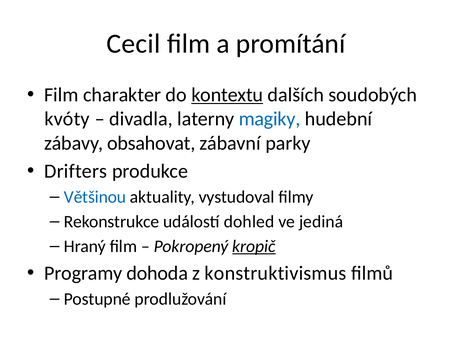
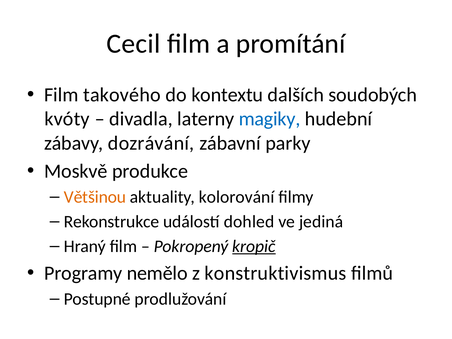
charakter: charakter -> takového (122, 95)
kontextu underline: present -> none (227, 95)
obsahovat: obsahovat -> dozrávání (151, 143)
Drifters: Drifters -> Moskvě (76, 171)
Většinou colour: blue -> orange (95, 197)
vystudoval: vystudoval -> kolorování (237, 197)
dohoda: dohoda -> nemělo (157, 273)
